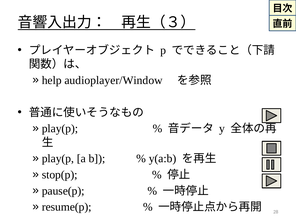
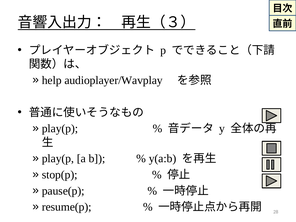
audioplayer/Window: audioplayer/Window -> audioplayer/Wavplay (114, 80)
